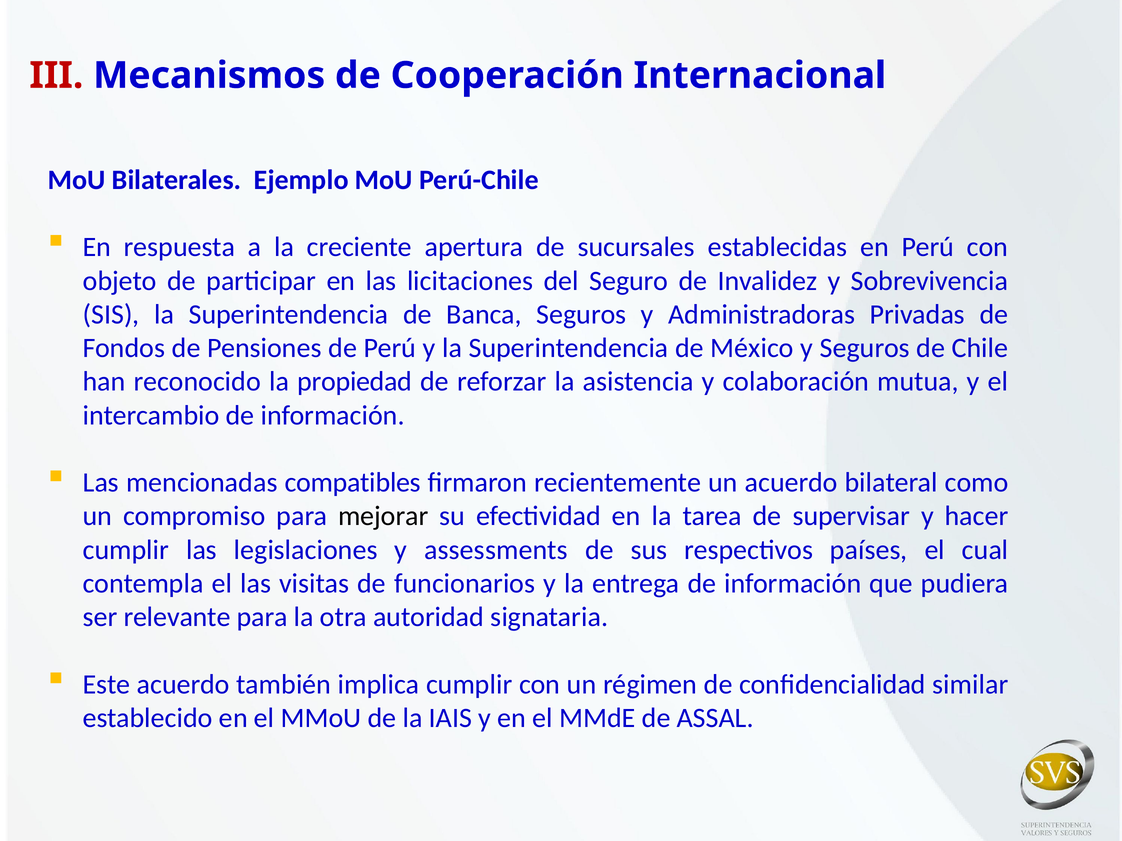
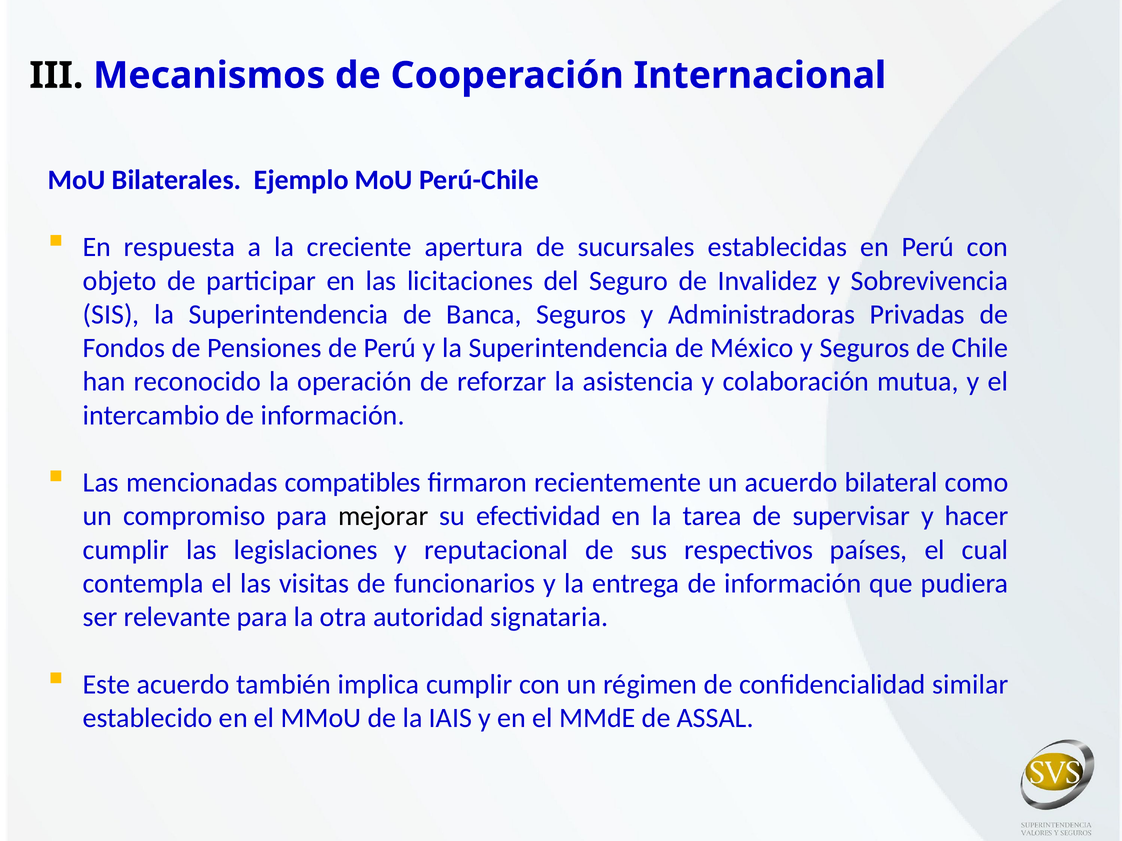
III colour: red -> black (56, 76)
propiedad: propiedad -> operación (355, 382)
assessments: assessments -> reputacional (496, 550)
